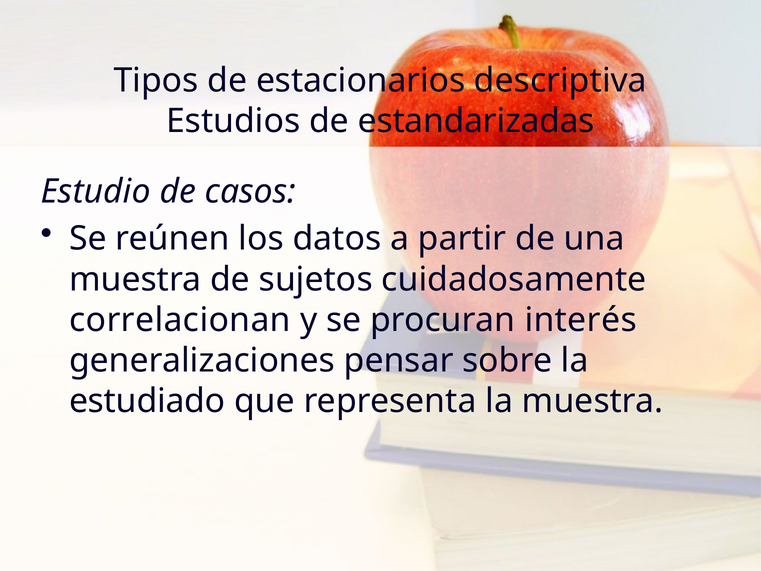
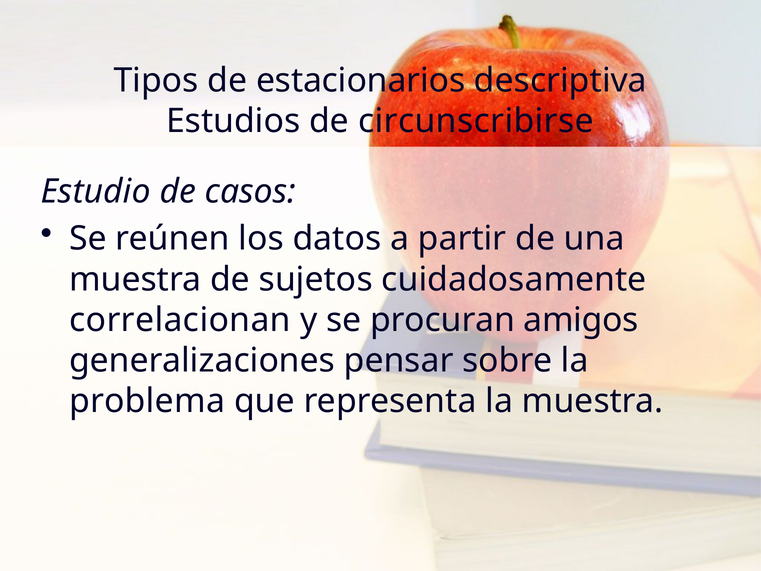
estandarizadas: estandarizadas -> circunscribirse (476, 121)
interés: interés -> amigos (581, 320)
estudiado: estudiado -> problema (147, 401)
